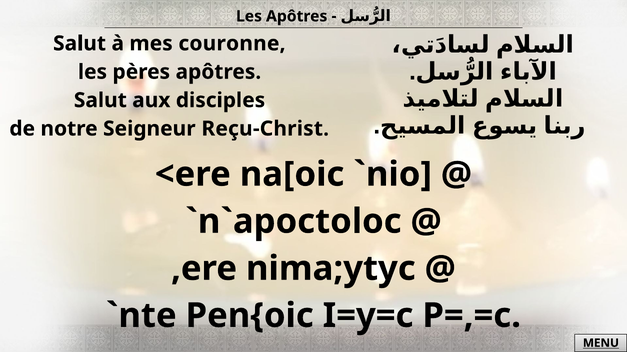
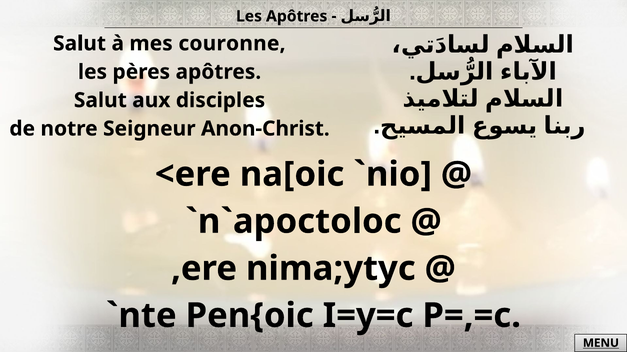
Reçu-Christ: Reçu-Christ -> Anon-Christ (265, 129)
